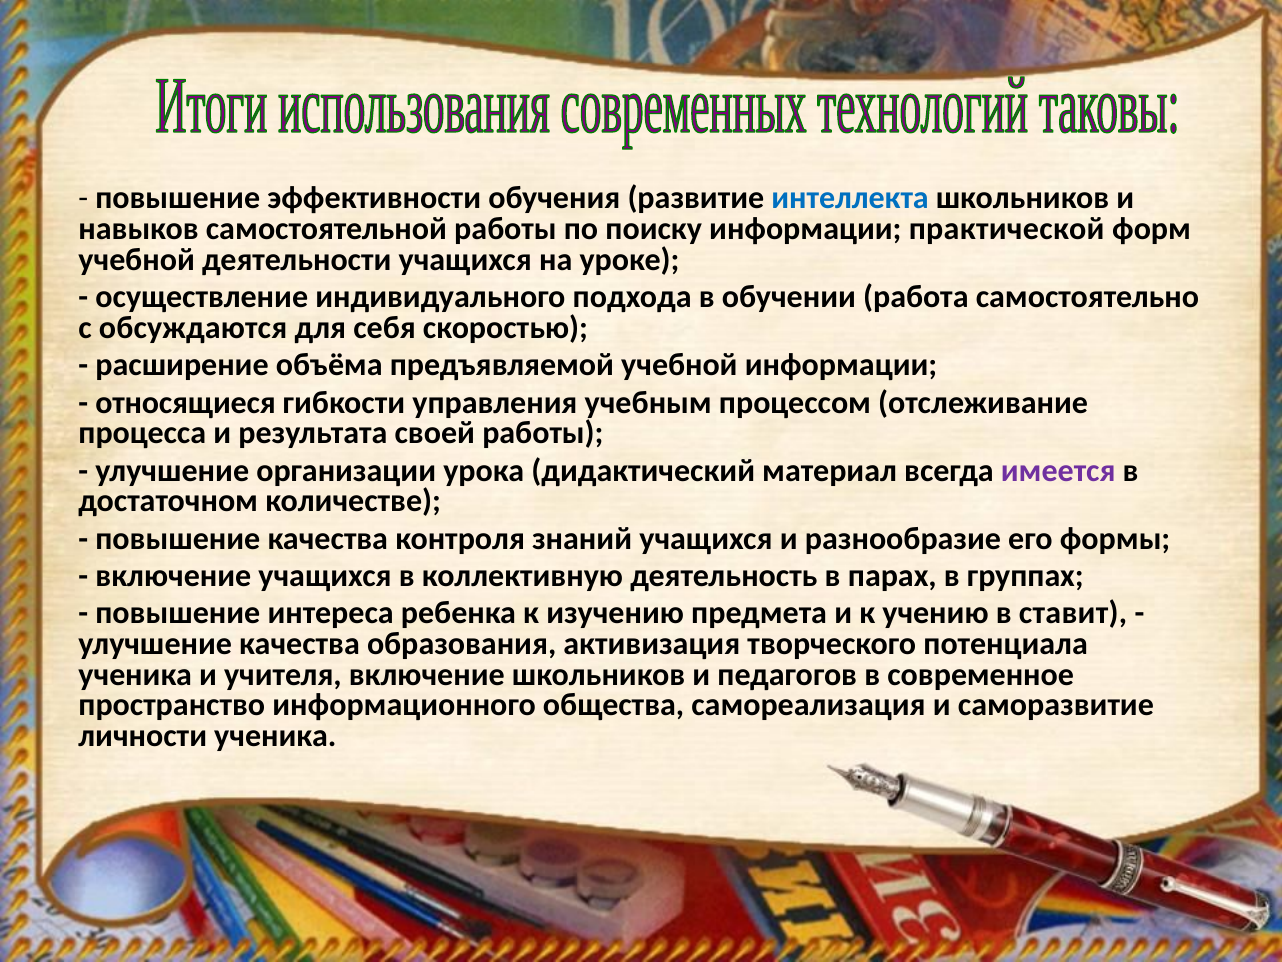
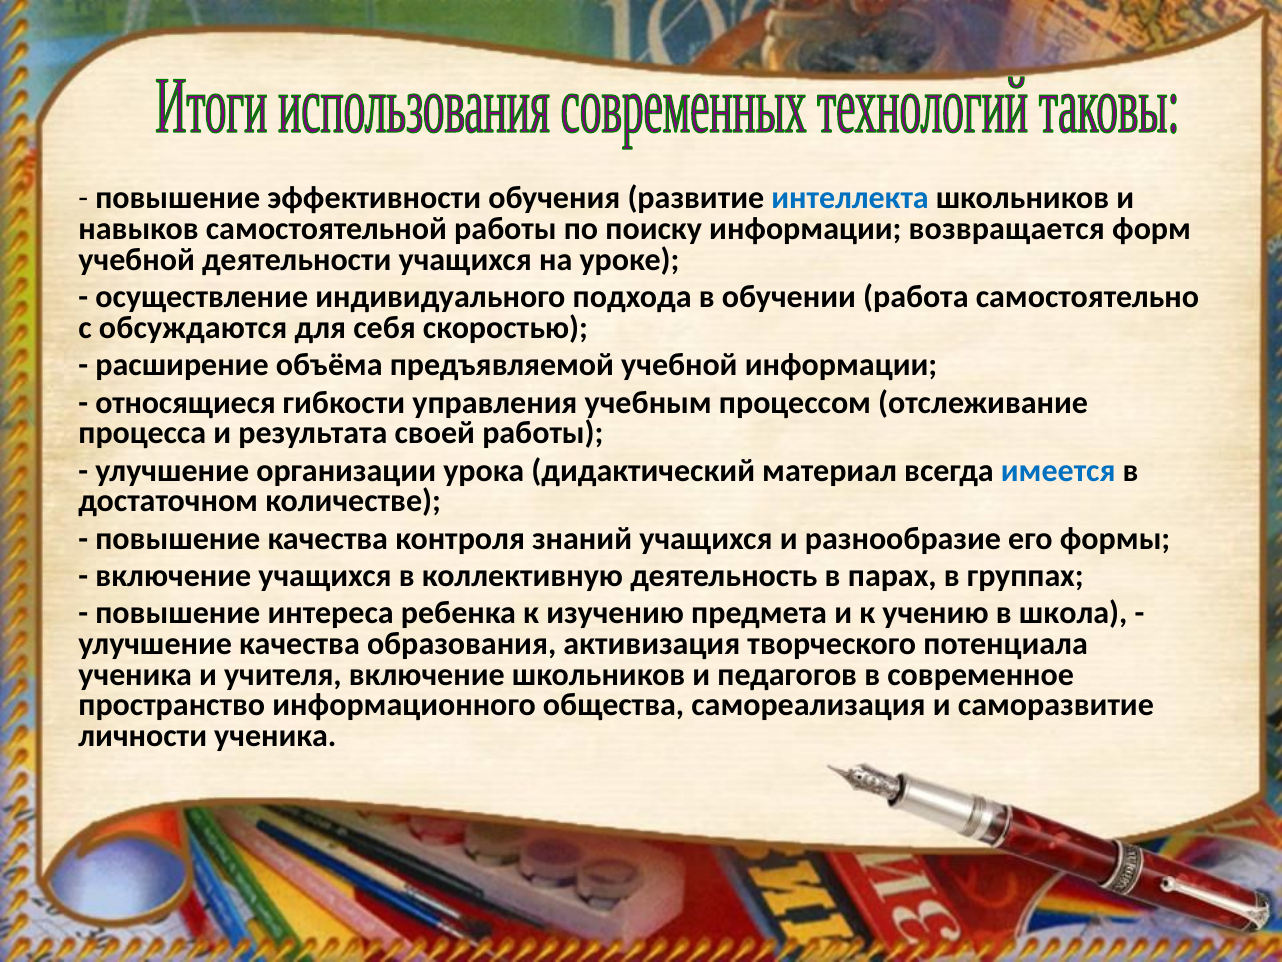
практической: практической -> возвращается (1007, 229)
имеется colour: purple -> blue (1058, 470)
ставит: ставит -> школа (1073, 613)
